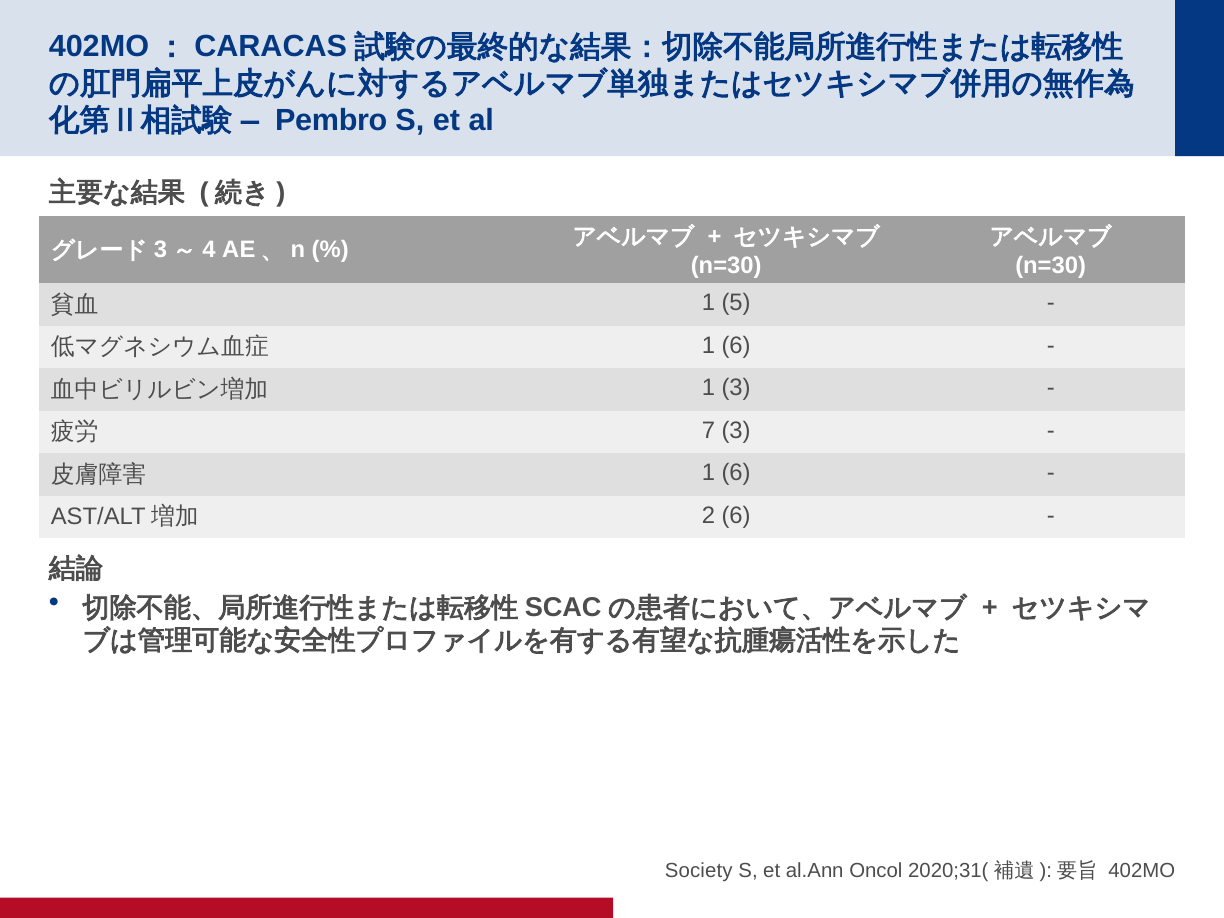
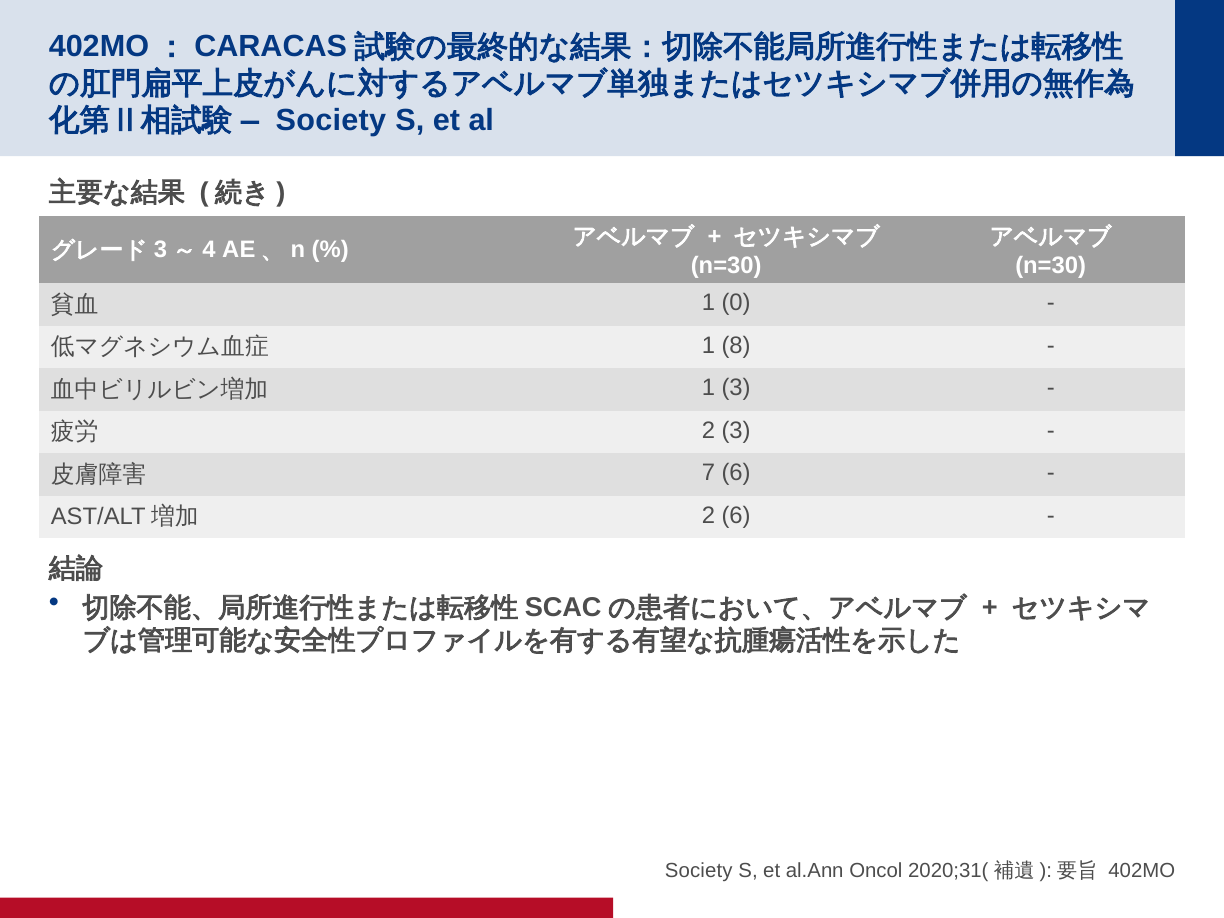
Pembro: Pembro -> Society (331, 120)
5: 5 -> 0 (736, 303)
6: 6 -> 8 (736, 345)
7: 7 -> 2 (708, 430)
1: 1 -> 7 (708, 473)
